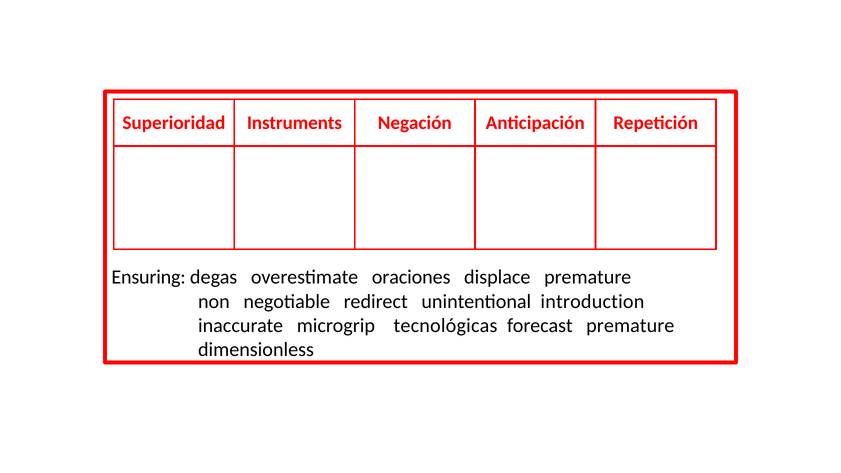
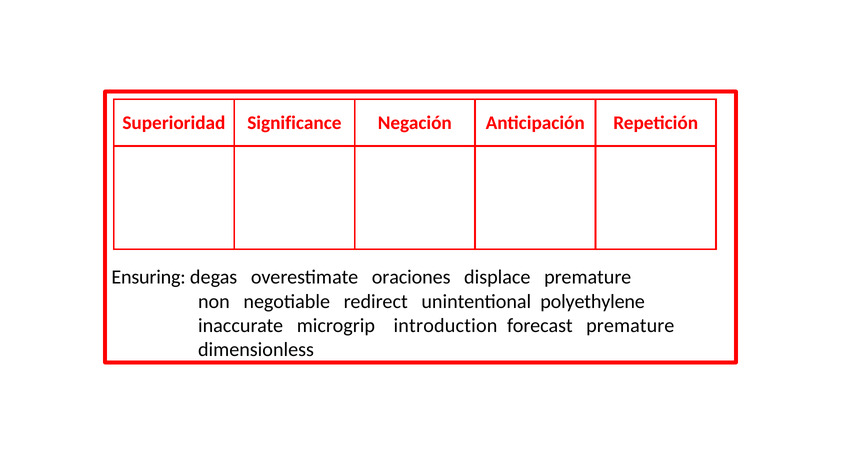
Instruments: Instruments -> Significance (294, 123)
introduction: introduction -> polyethylene (593, 302)
tecnológicas: tecnológicas -> introduction (445, 326)
